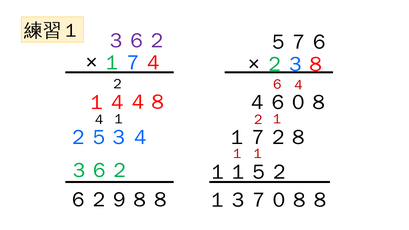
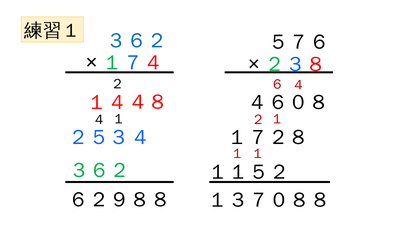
３６２ colour: purple -> blue (137, 41)
